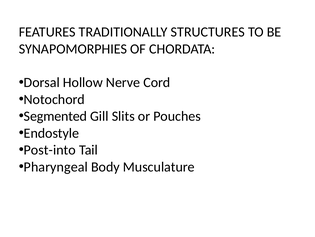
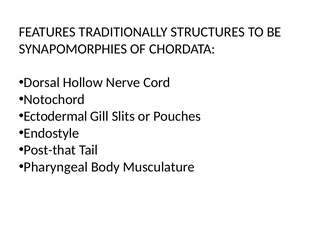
Segmented: Segmented -> Ectodermal (55, 116)
Post-into: Post-into -> Post-that (50, 150)
